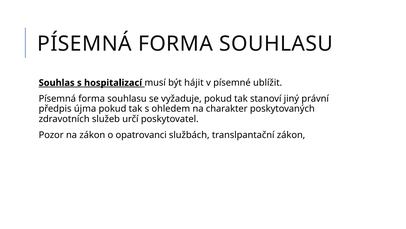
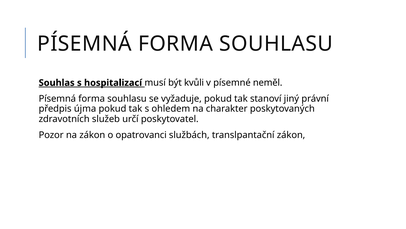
hájit: hájit -> kvůli (194, 83)
ublížit: ublížit -> neměl (268, 83)
